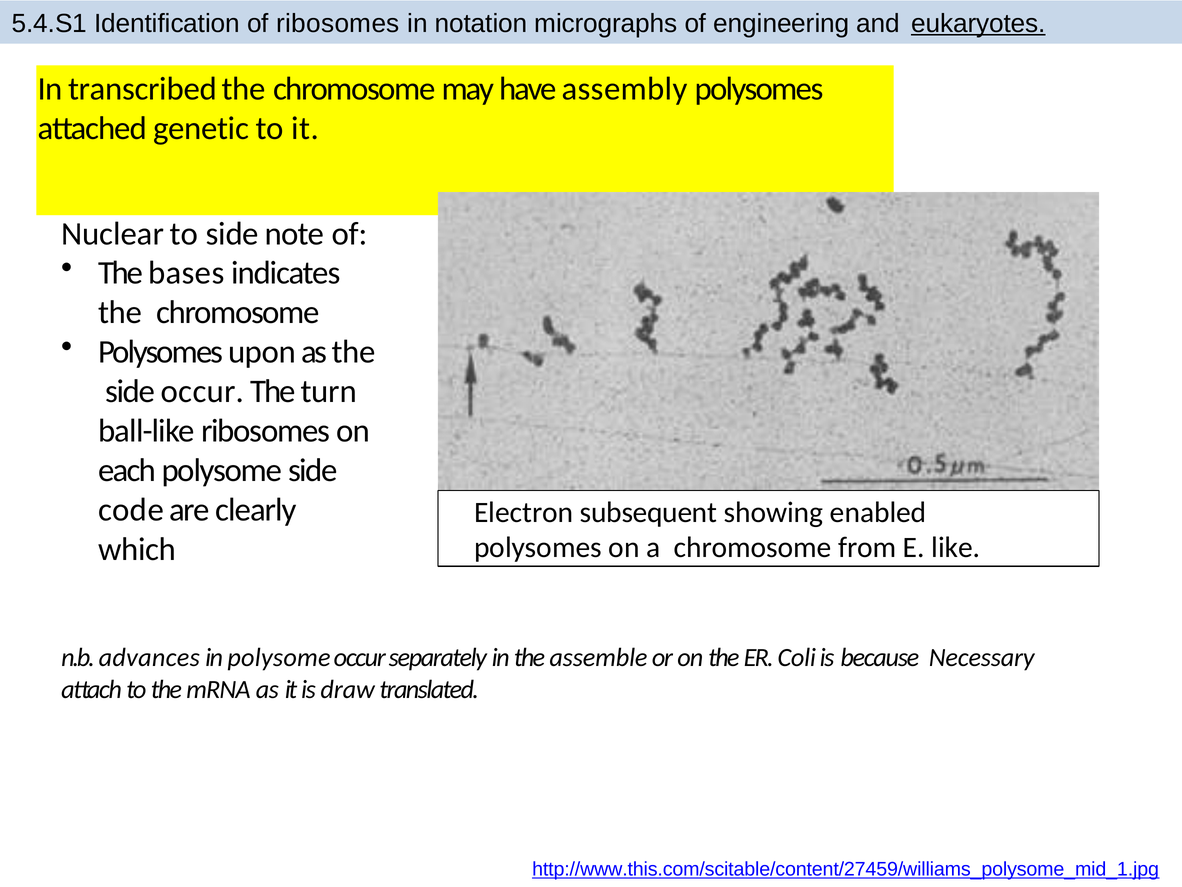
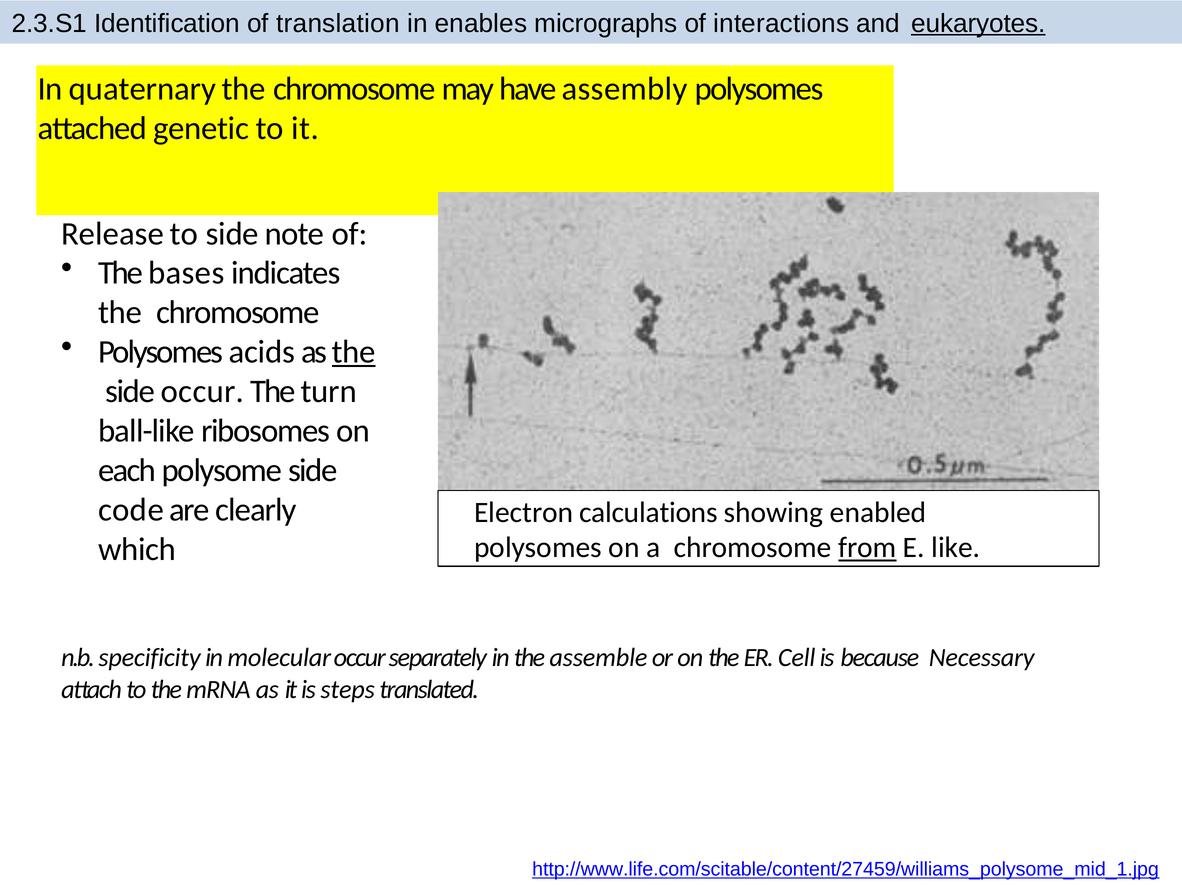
5.4.S1: 5.4.S1 -> 2.3.S1 (49, 23)
of ribosomes: ribosomes -> translation (338, 23)
notation: notation -> enables (481, 23)
engineering: engineering -> interactions (781, 23)
transcribed: transcribed -> quaternary (142, 89)
Nuclear: Nuclear -> Release (113, 234)
upon: upon -> acids (262, 352)
the underline: none -> present (354, 352)
subsequent: subsequent -> calculations (648, 512)
from underline: none -> present (867, 547)
advances: advances -> specificity (150, 657)
in polysome: polysome -> molecular (279, 657)
Coli: Coli -> Cell (797, 657)
draw: draw -> steps (348, 689)
http://www.this.com/scitable/content/27459/williams_polysome_mid_1.jpg: http://www.this.com/scitable/content/27459/williams_polysome_mid_1.jpg -> http://www.life.com/scitable/content/27459/williams_polysome_mid_1.jpg (846, 869)
